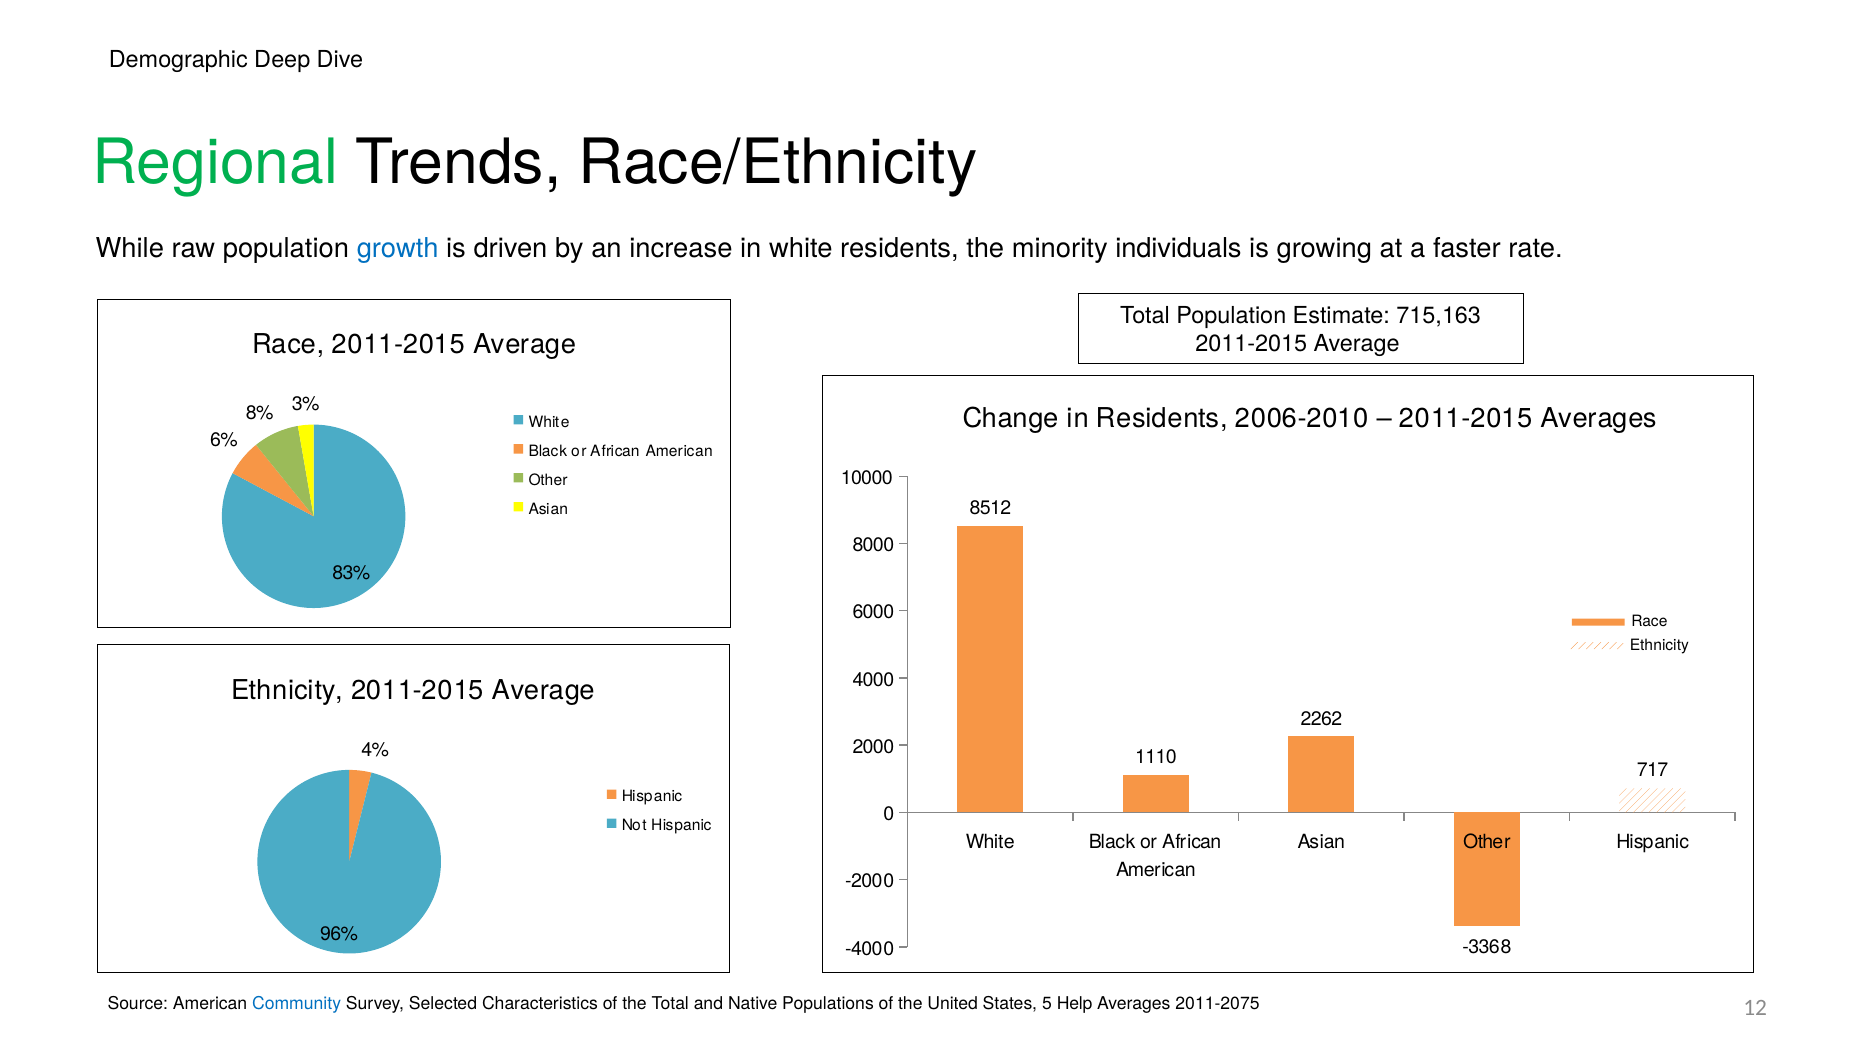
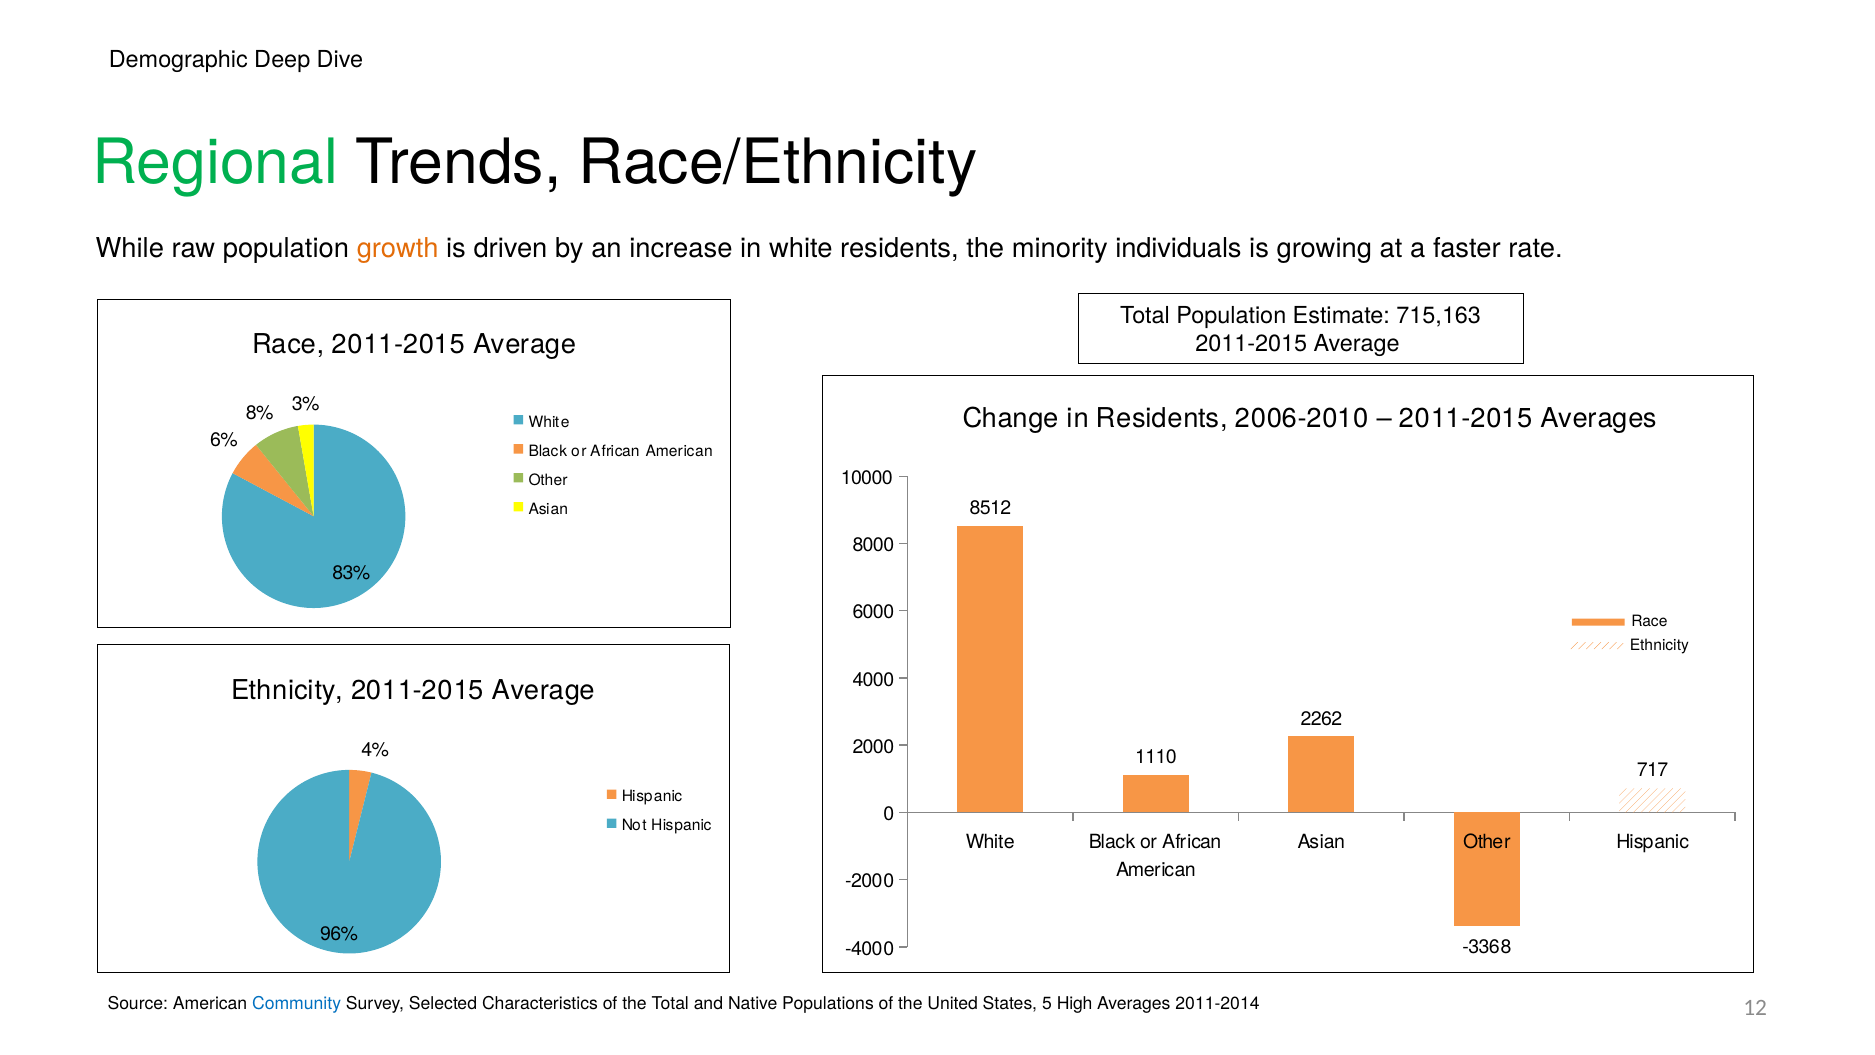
growth colour: blue -> orange (398, 248)
Help: Help -> High (1075, 1003)
2011-2075: 2011-2075 -> 2011-2014 (1218, 1003)
